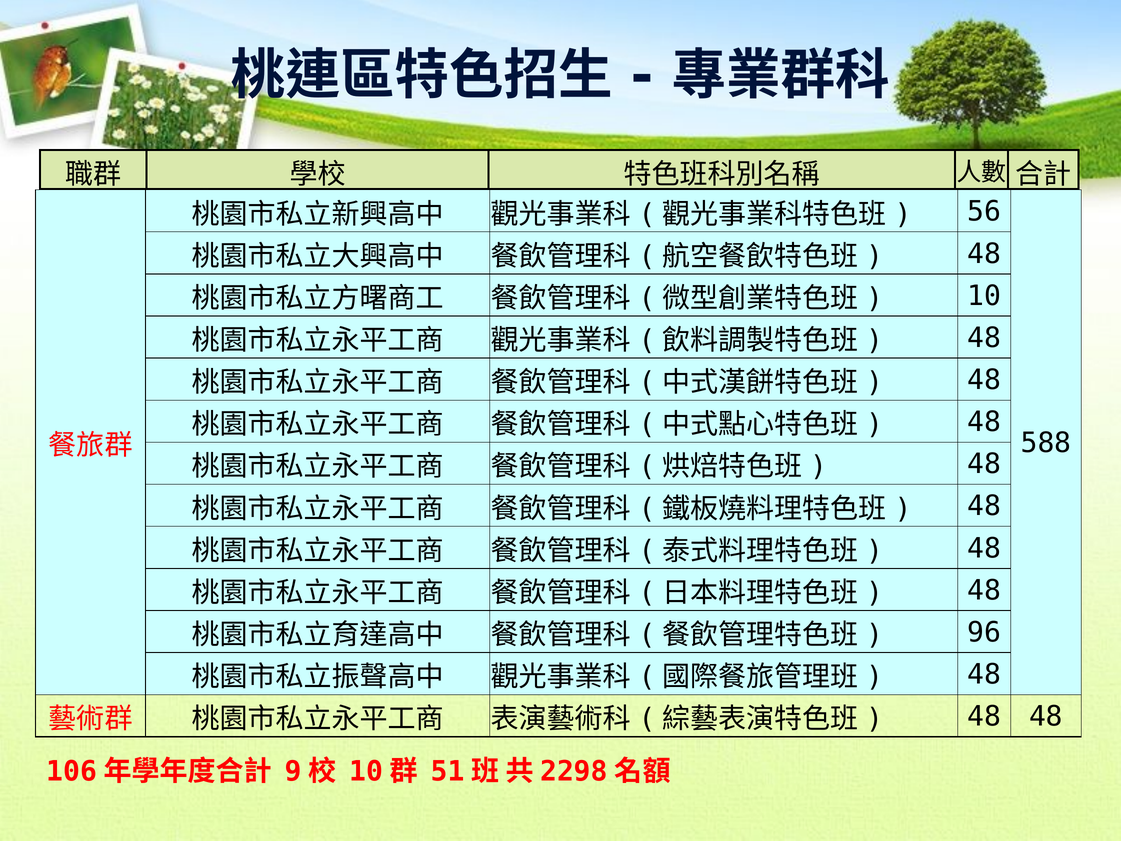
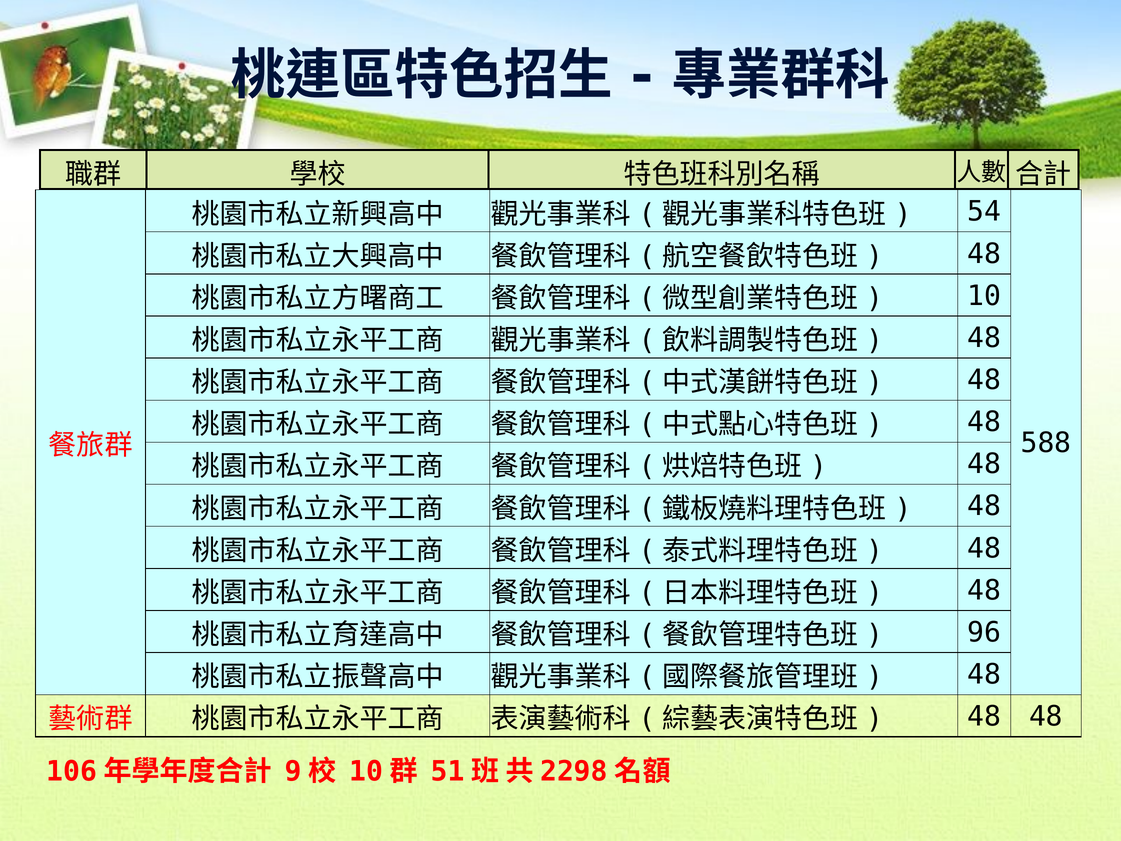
56: 56 -> 54 (984, 212)
